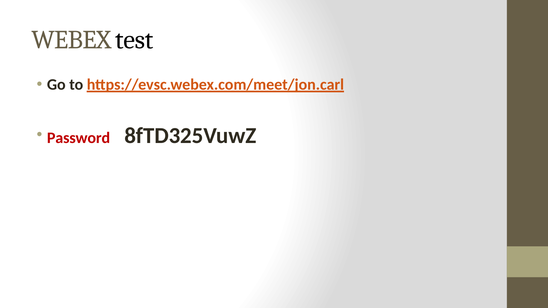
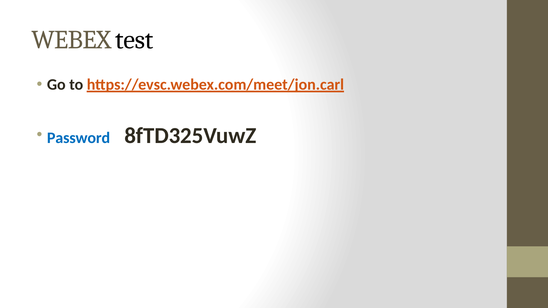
Password colour: red -> blue (79, 138)
